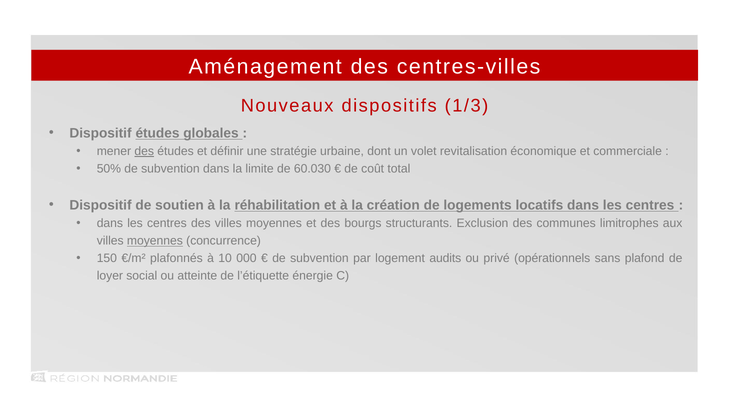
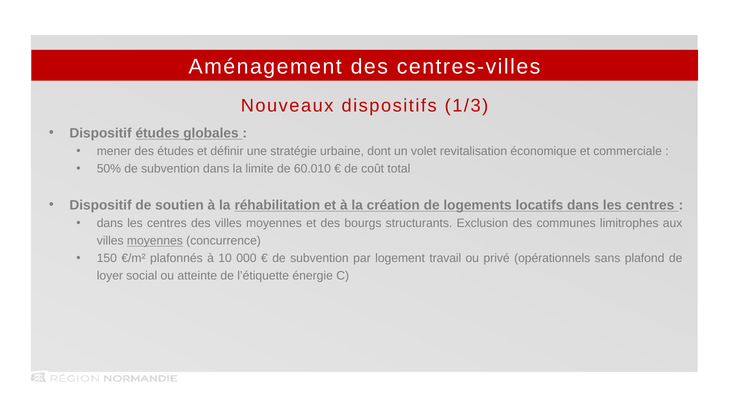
des underline: present -> none (144, 151)
60.030: 60.030 -> 60.010 (312, 169)
audits: audits -> travail (445, 258)
